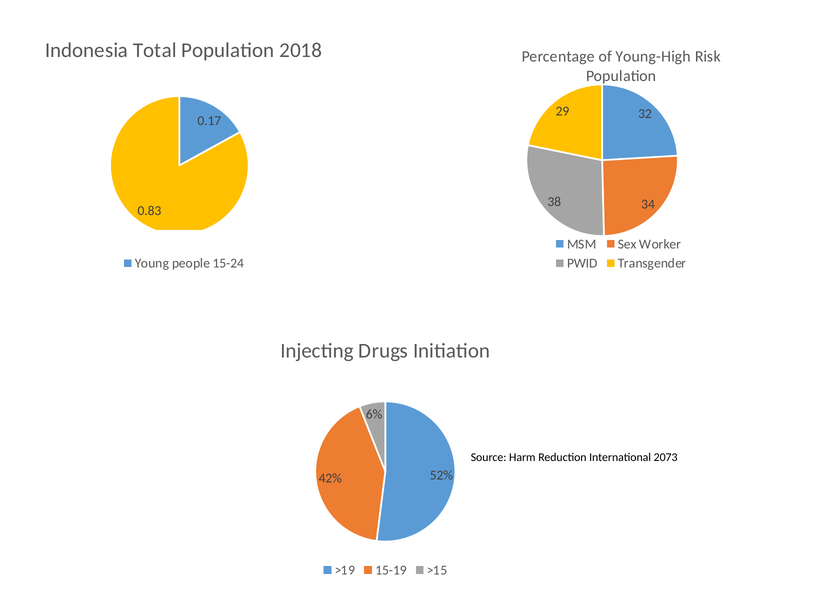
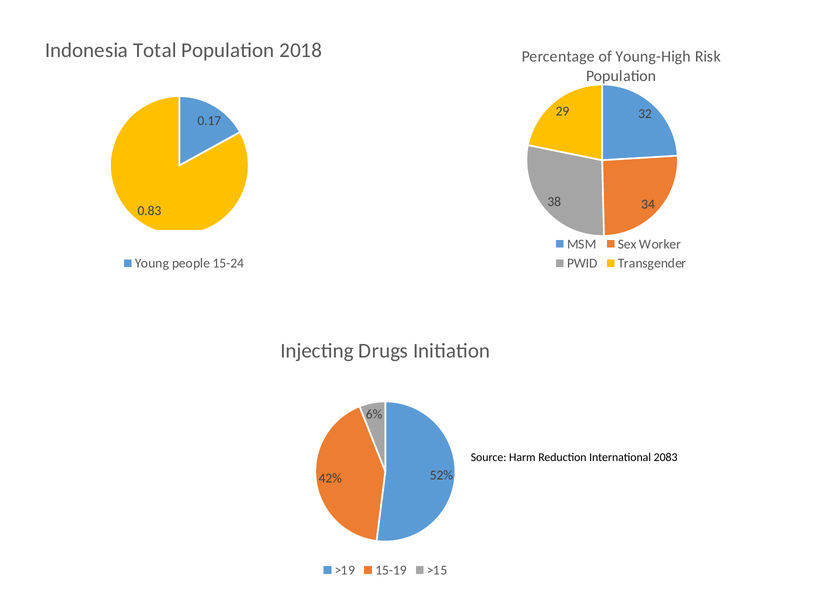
2073: 2073 -> 2083 (666, 457)
